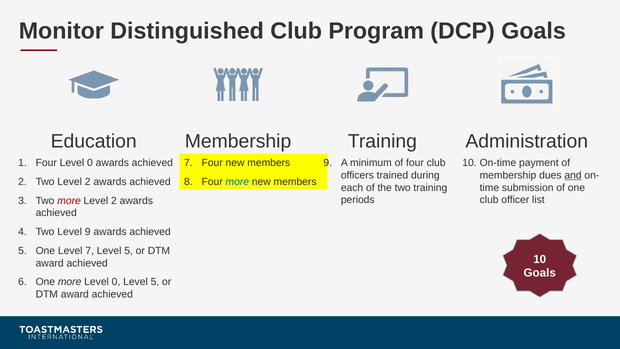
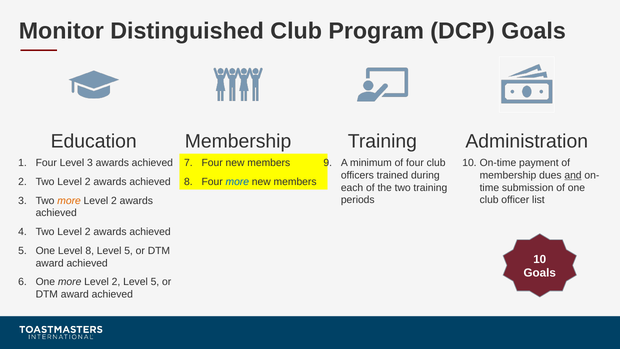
Four Level 0: 0 -> 3 (90, 163)
more colour: red -> orange (69, 200)
4 Two Level 9: 9 -> 2 (88, 232)
Level 7: 7 -> 8 (90, 251)
One more Level 0: 0 -> 2 (116, 282)
